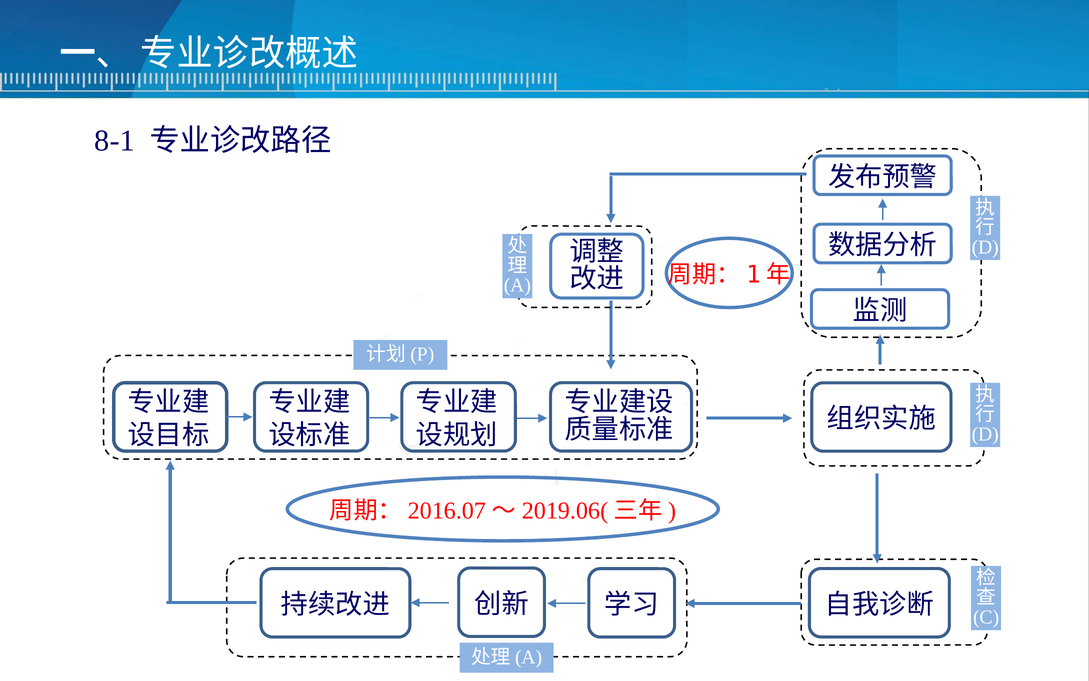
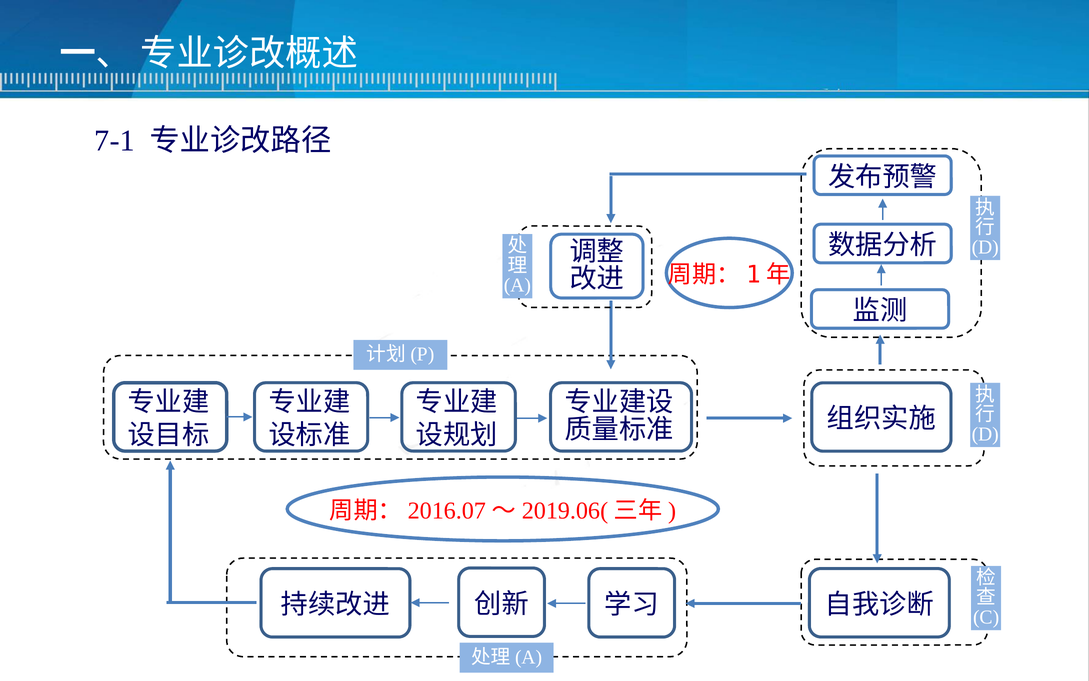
8-1: 8-1 -> 7-1 (115, 141)
